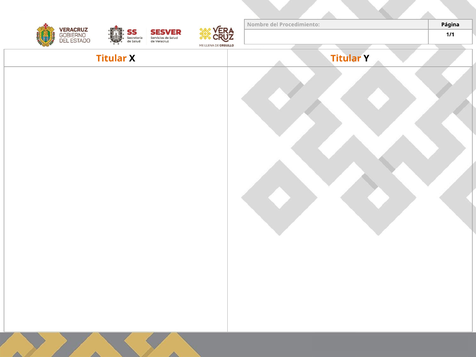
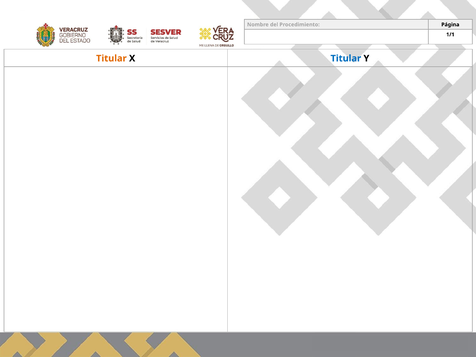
Titular colour: orange -> blue (346, 58)
